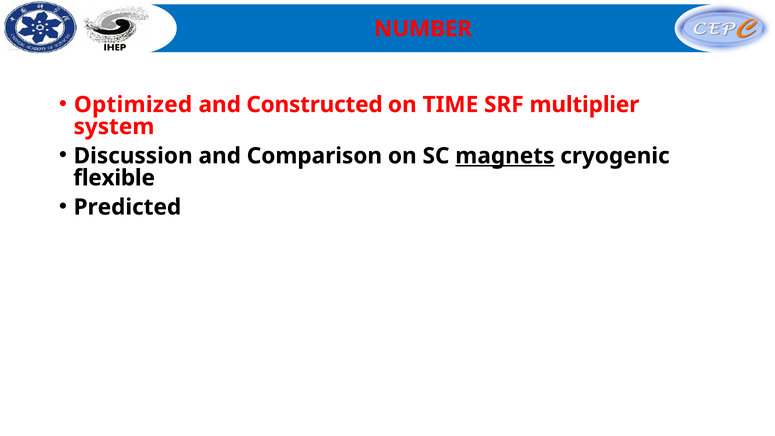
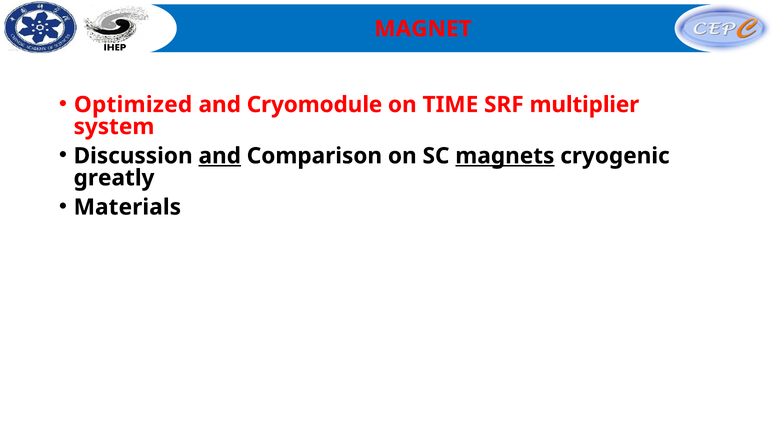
NUMBER: NUMBER -> MAGNET (423, 29)
Constructed: Constructed -> Cryomodule (314, 105)
and underline: none -> present (220, 156)
flexible: flexible -> greatly (114, 178)
Predicted: Predicted -> Materials (127, 207)
